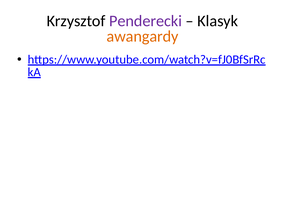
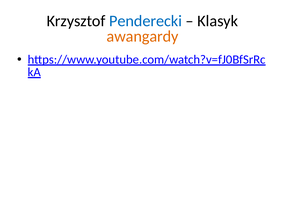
Penderecki colour: purple -> blue (146, 21)
